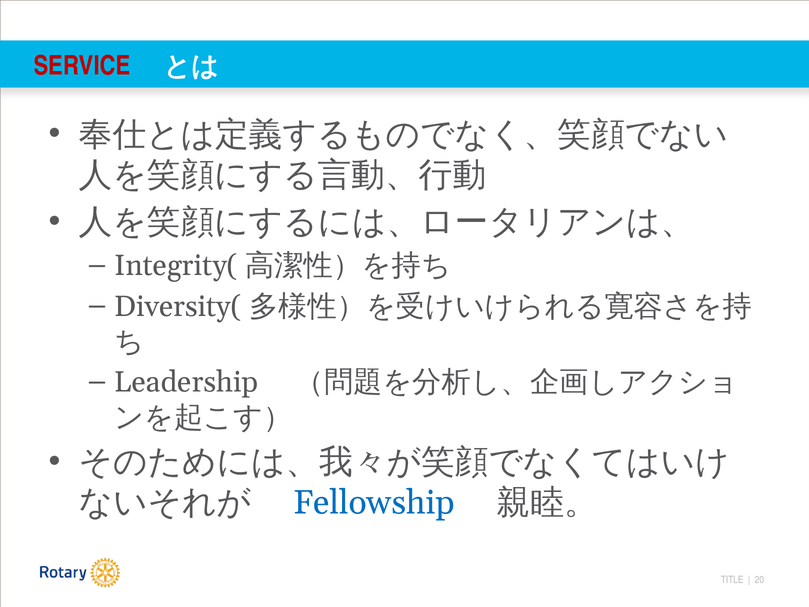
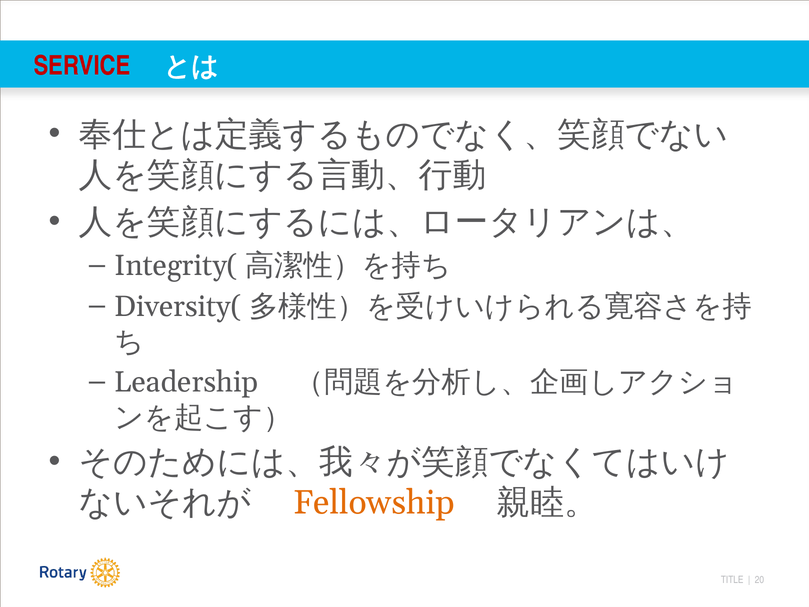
Fellowship colour: blue -> orange (374, 502)
